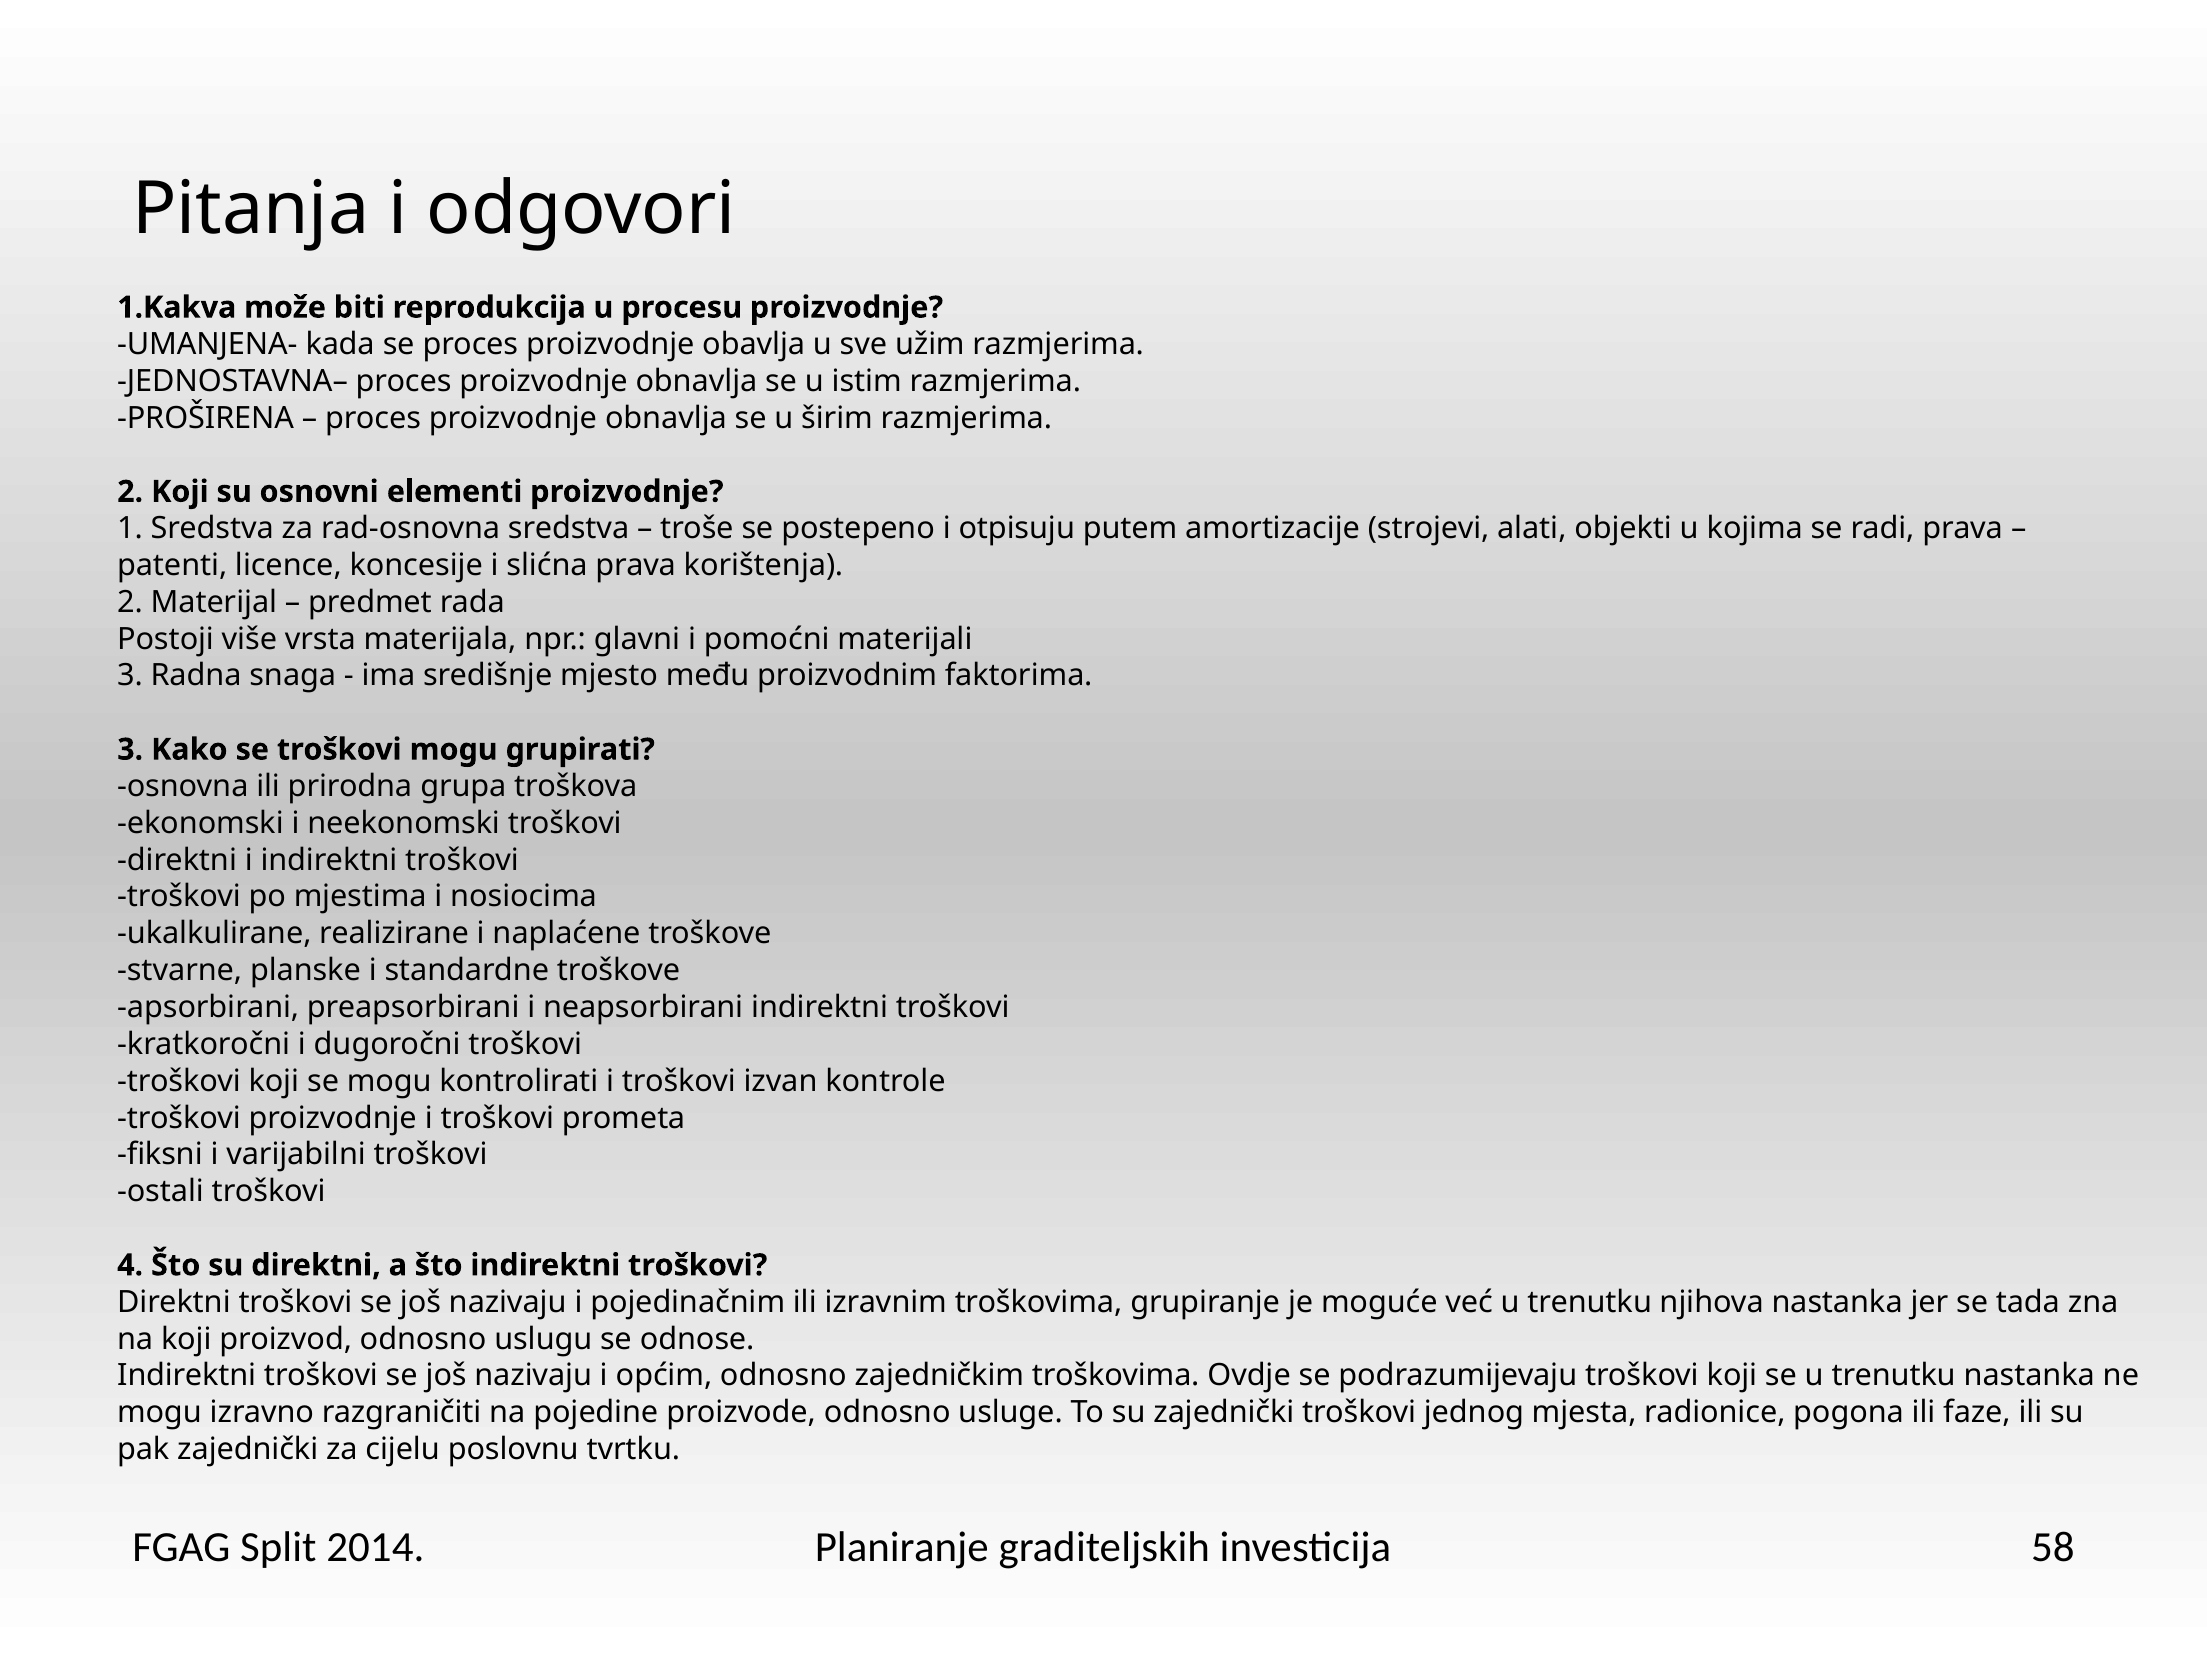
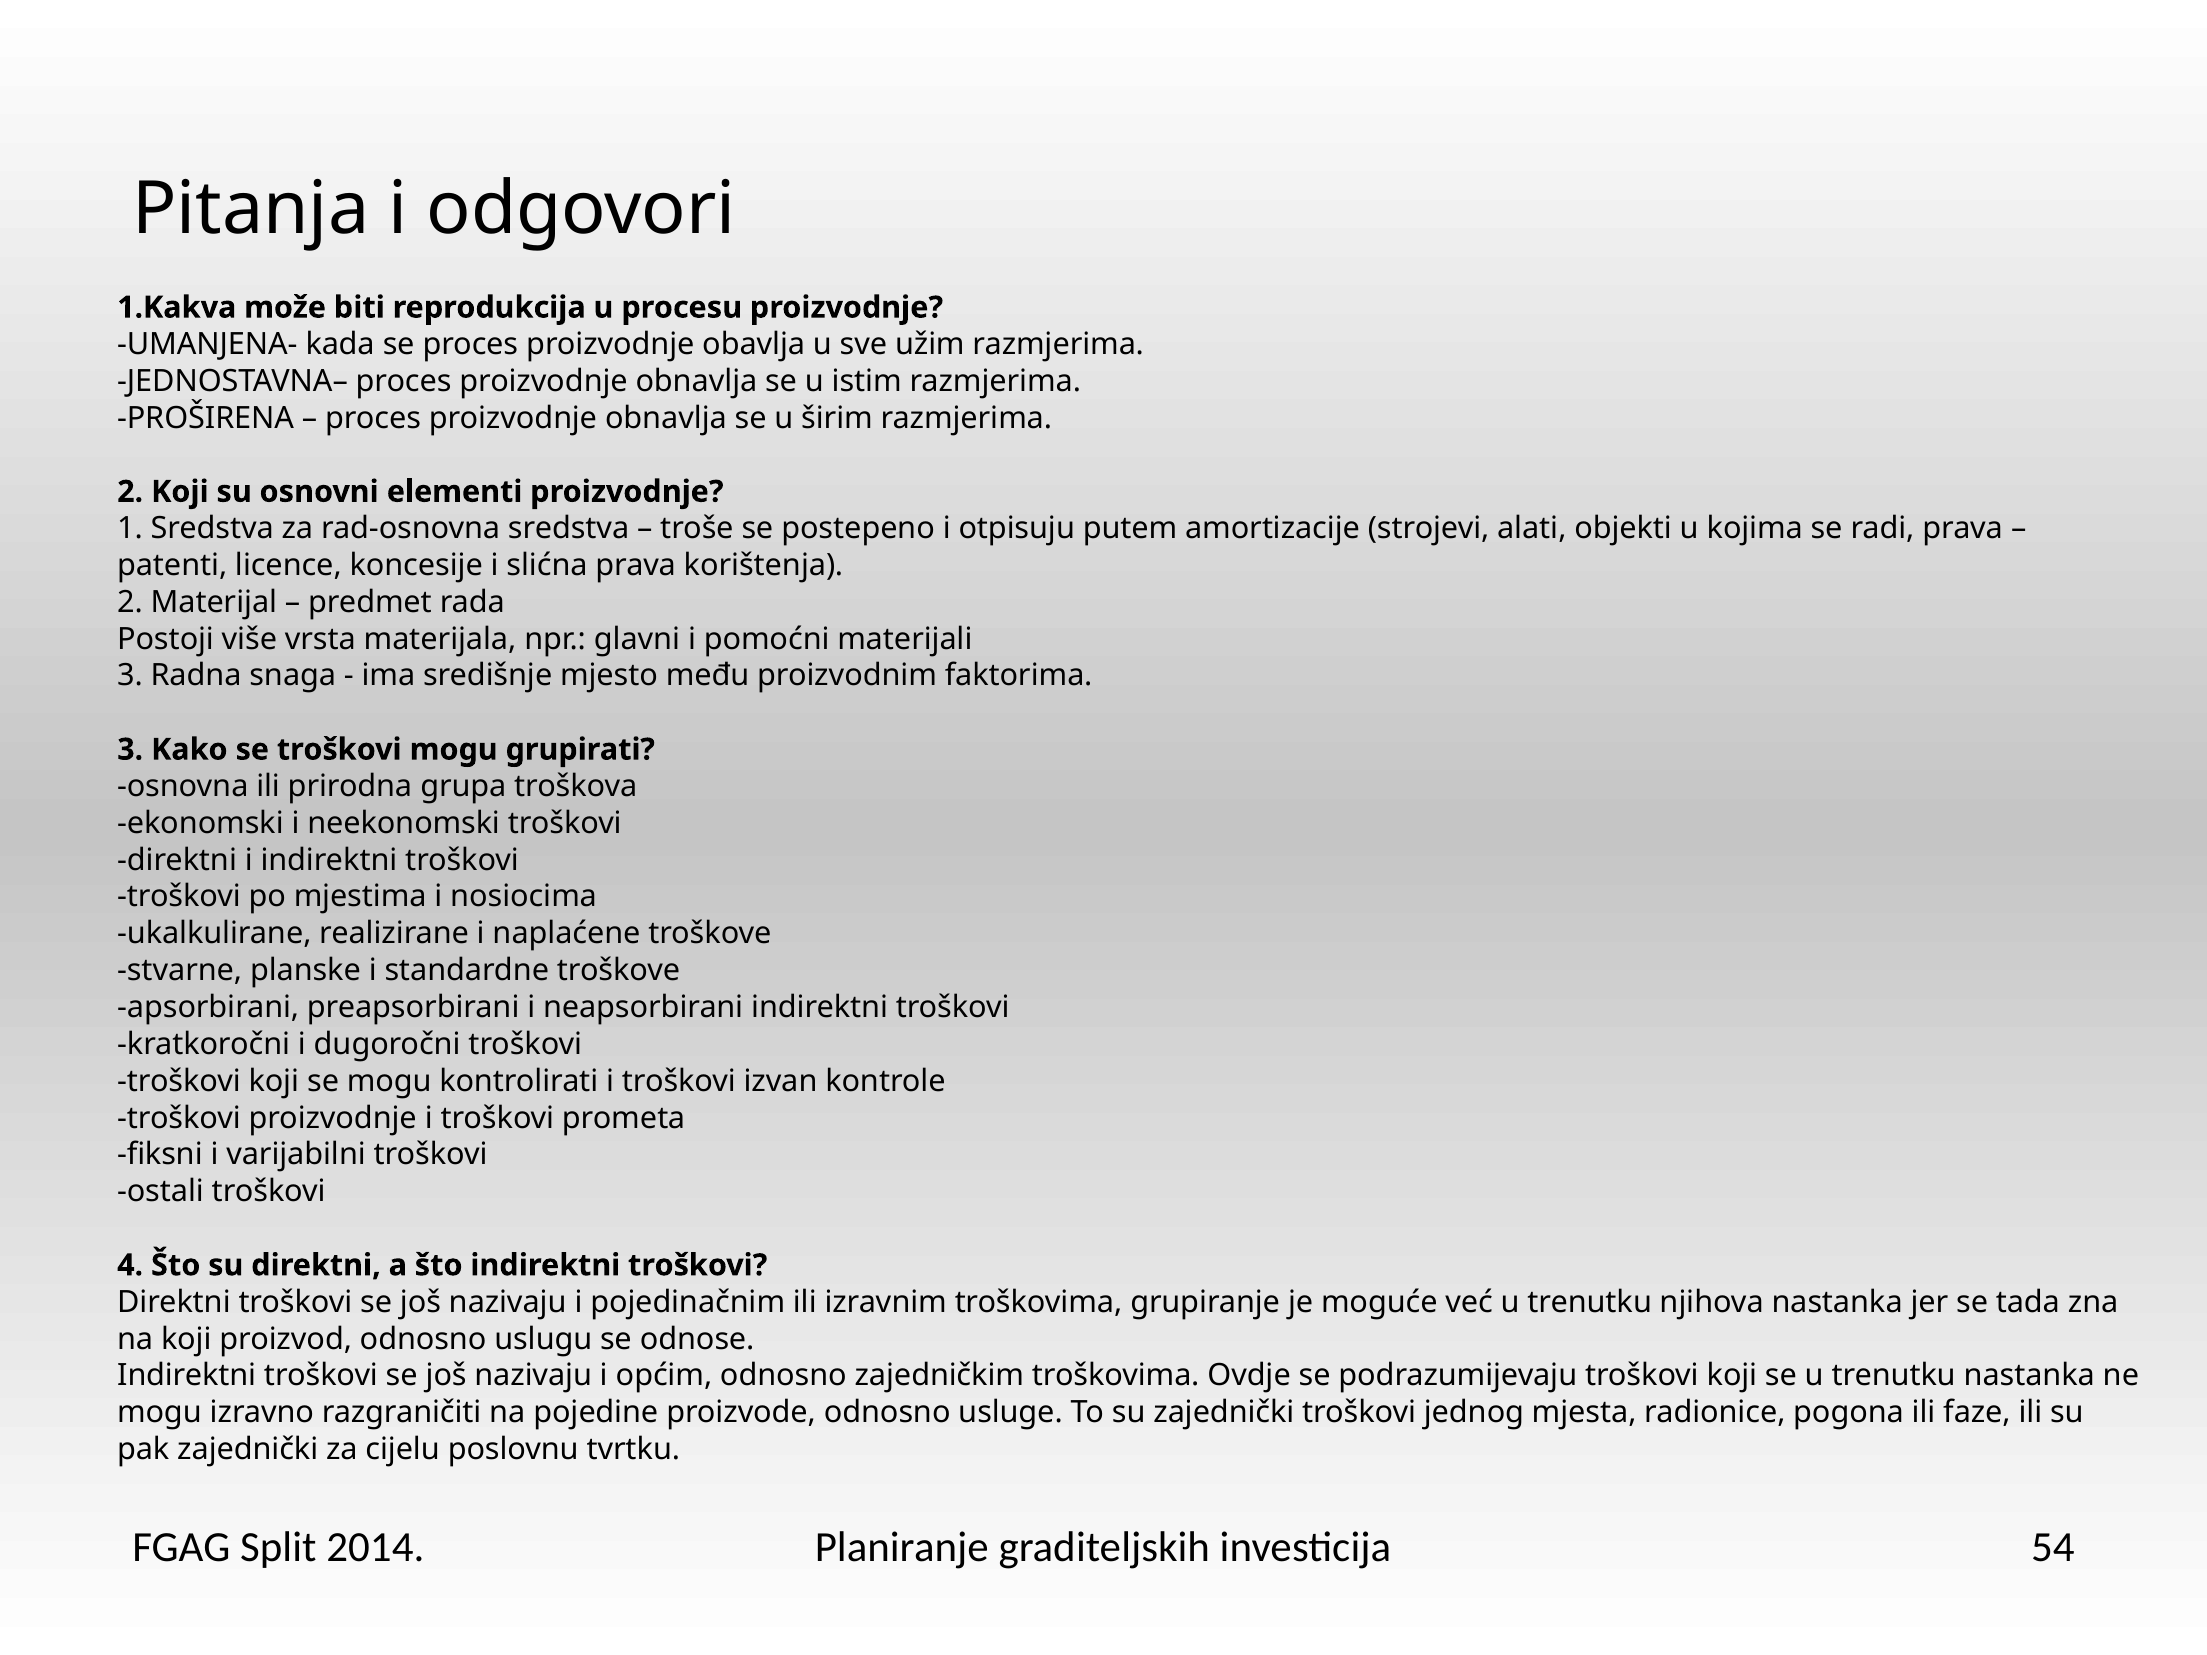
58: 58 -> 54 (2053, 1547)
